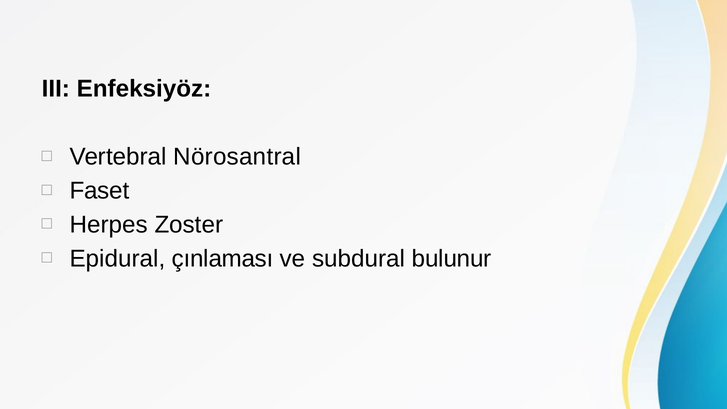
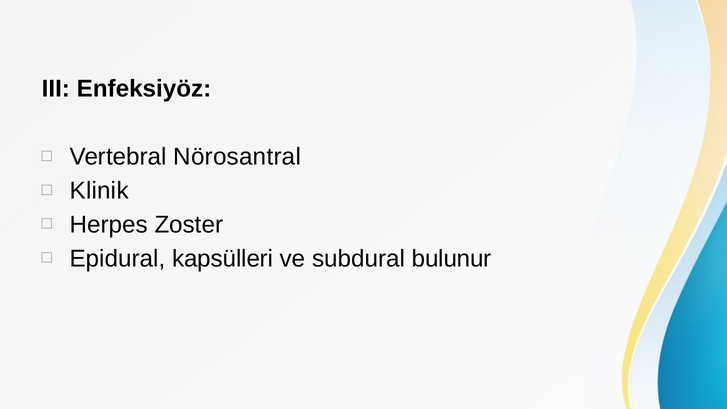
Faset: Faset -> Klinik (99, 191)
çınlaması: çınlaması -> kapsülleri (223, 259)
